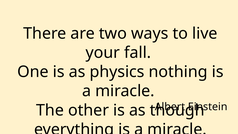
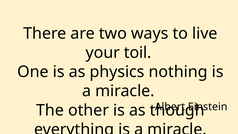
fall: fall -> toil (138, 53)
